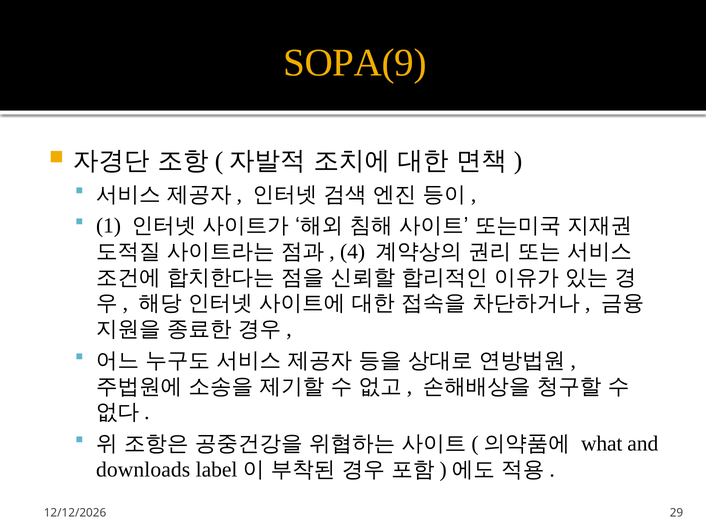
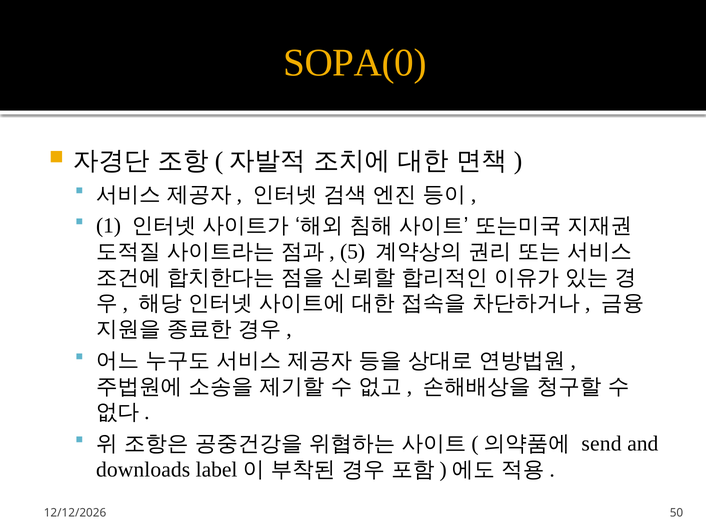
SOPA(9: SOPA(9 -> SOPA(0 (355, 63)
4: 4 -> 5 (353, 252)
what: what -> send (602, 444)
29: 29 -> 50 (676, 513)
